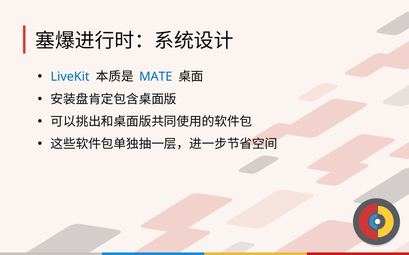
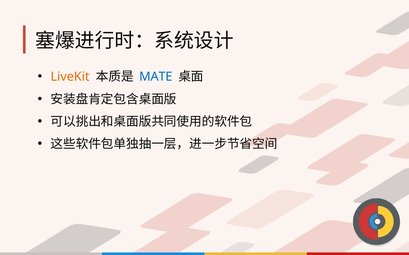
LiveKit colour: blue -> orange (70, 77)
